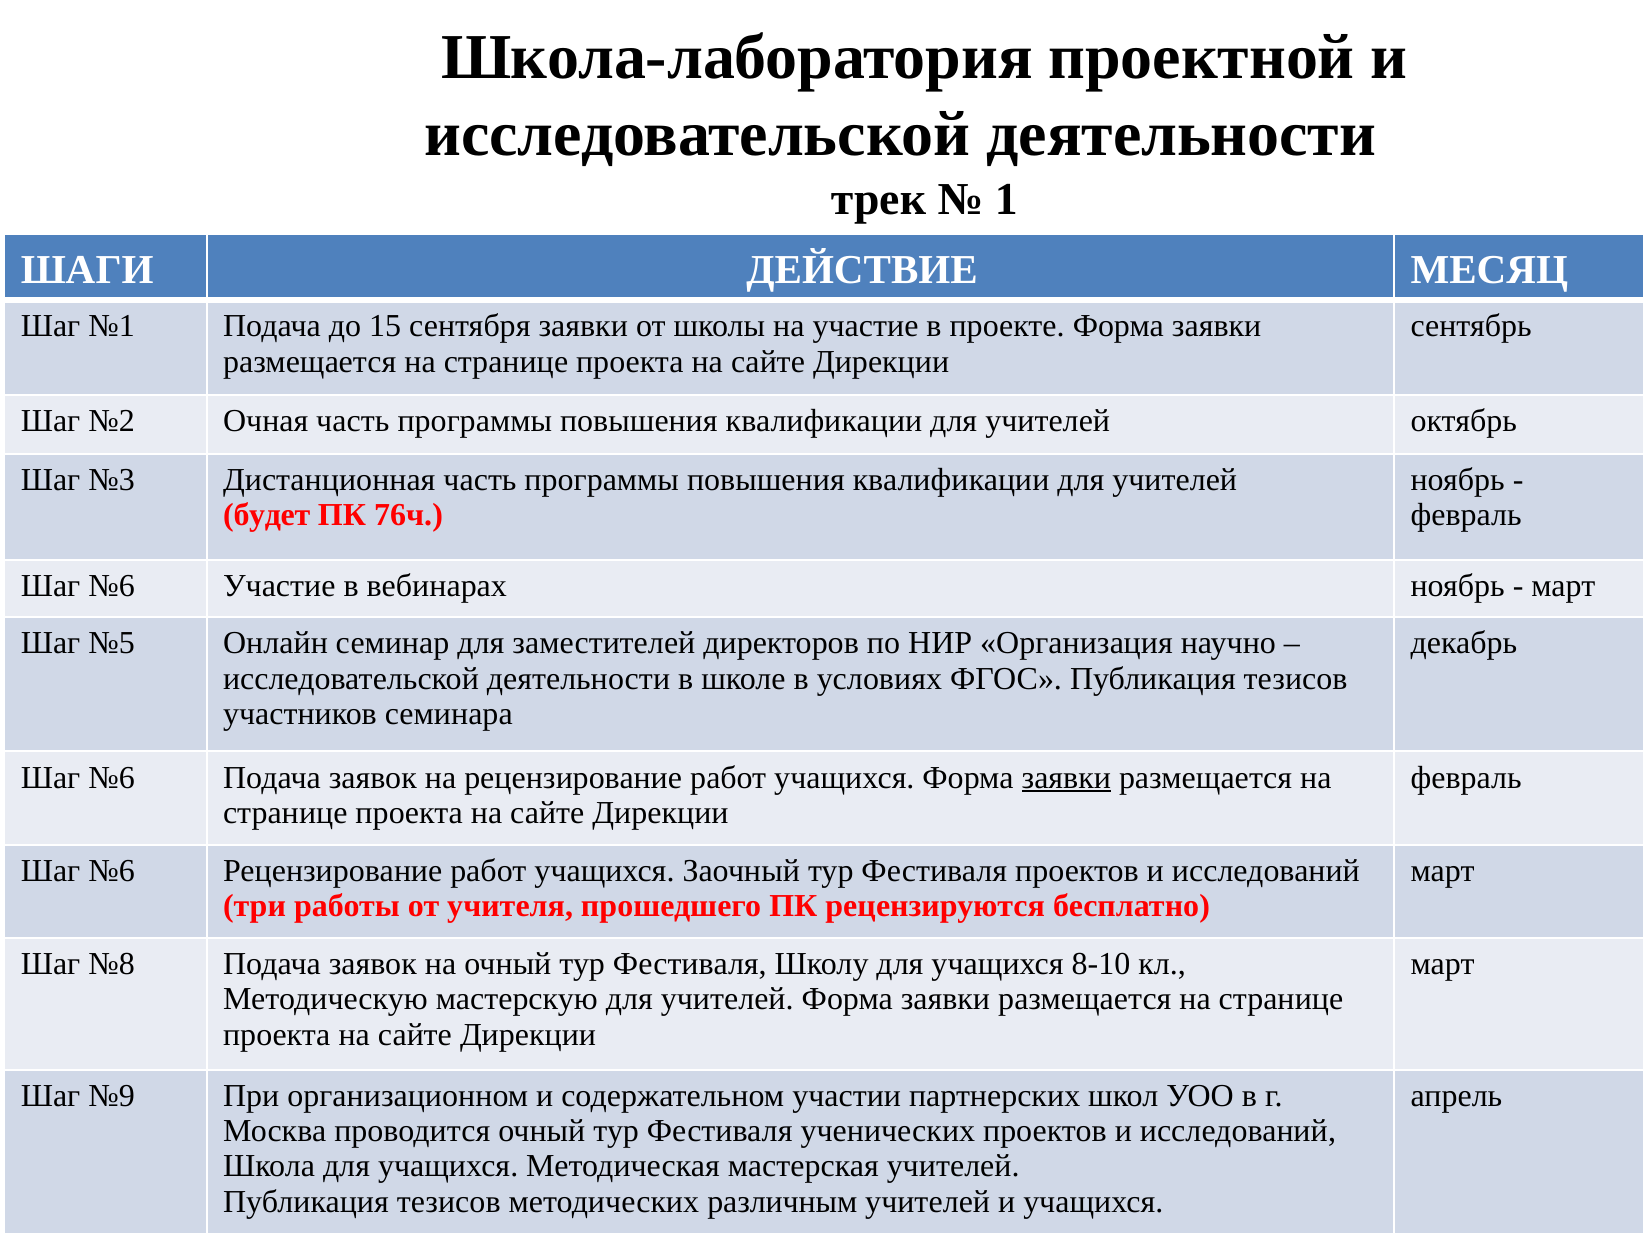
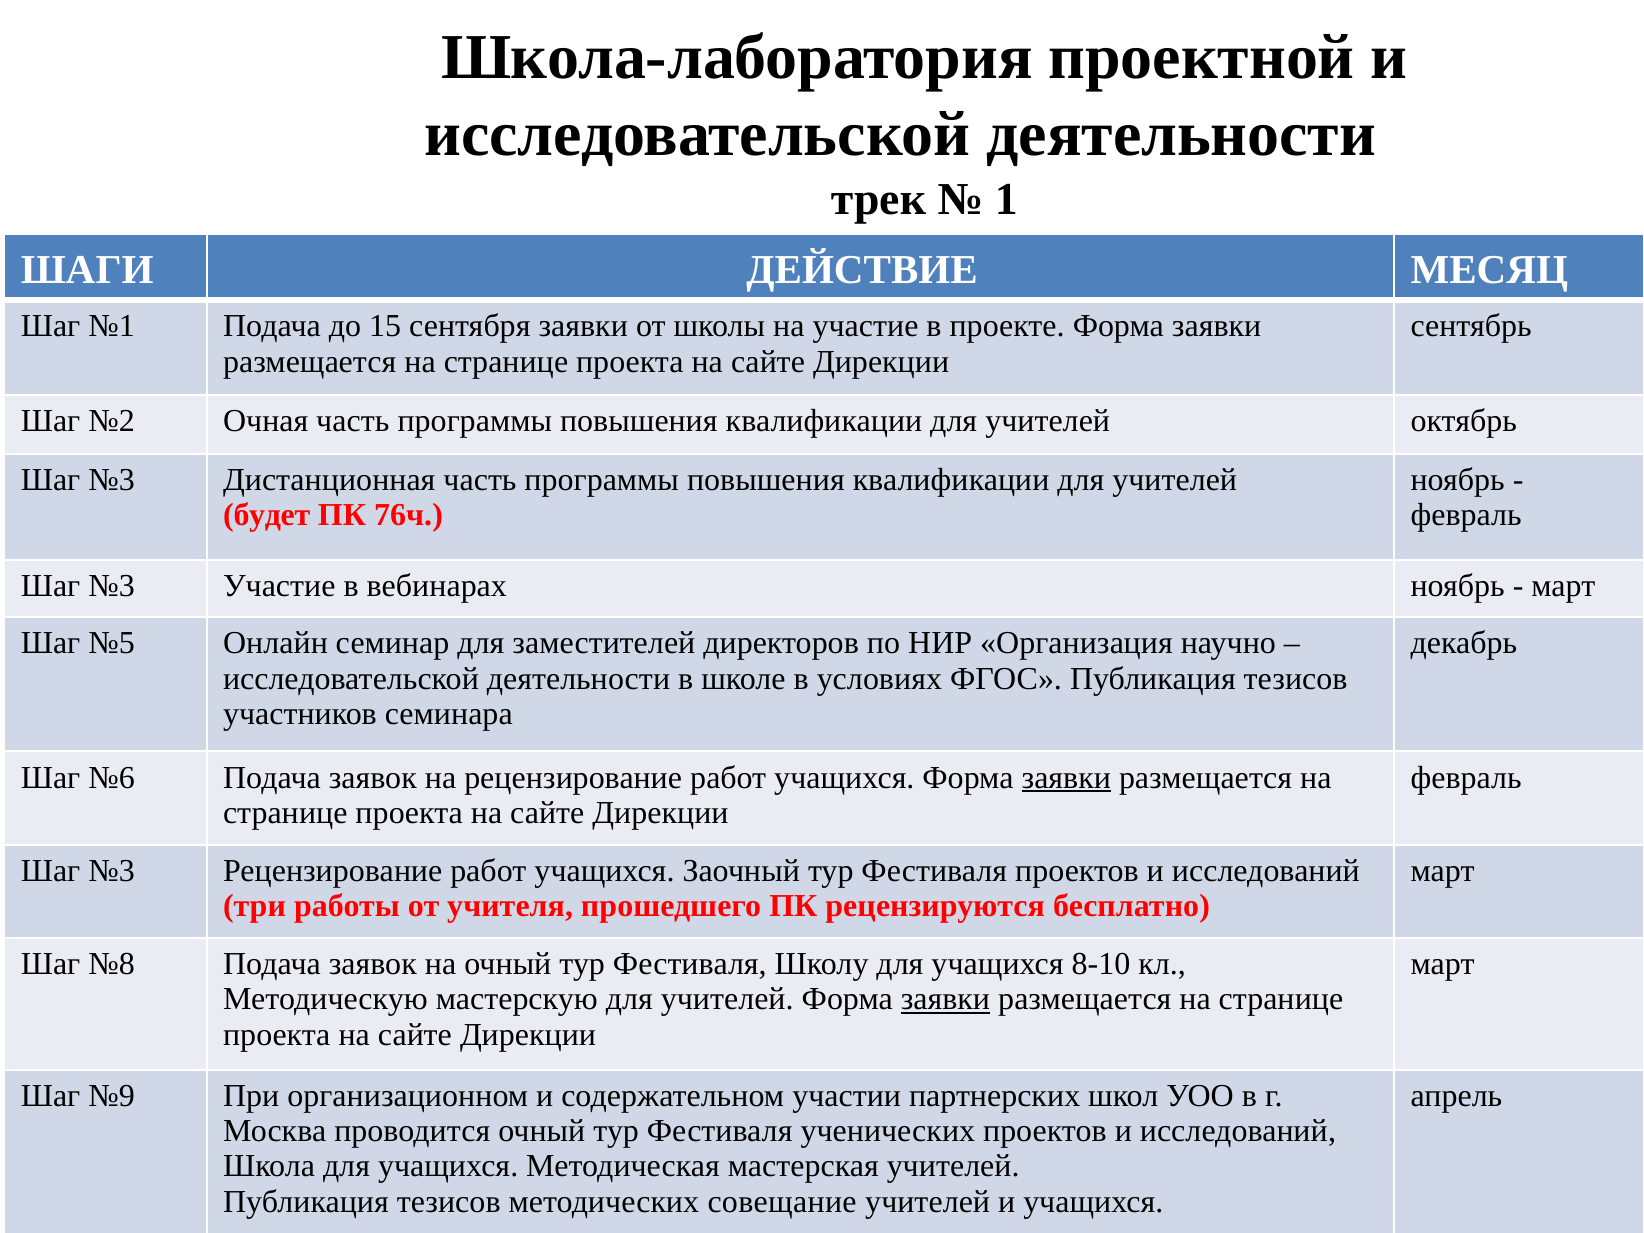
№6: №6 -> №3 (112, 586)
№6: №6 -> №3 (112, 871)
заявки underline: none -> present (945, 999)
различным: различным -> совещание (782, 1202)
